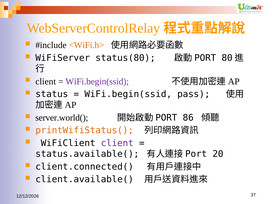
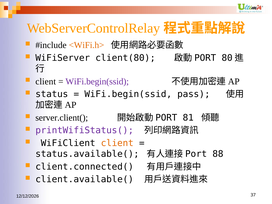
status(80: status(80 -> client(80 (125, 58)
server.world(: server.world( -> server.client( (62, 118)
86: 86 -> 81 (188, 118)
printWifiStatus( colour: orange -> purple (85, 130)
client colour: purple -> orange (117, 143)
20: 20 -> 88 (218, 154)
